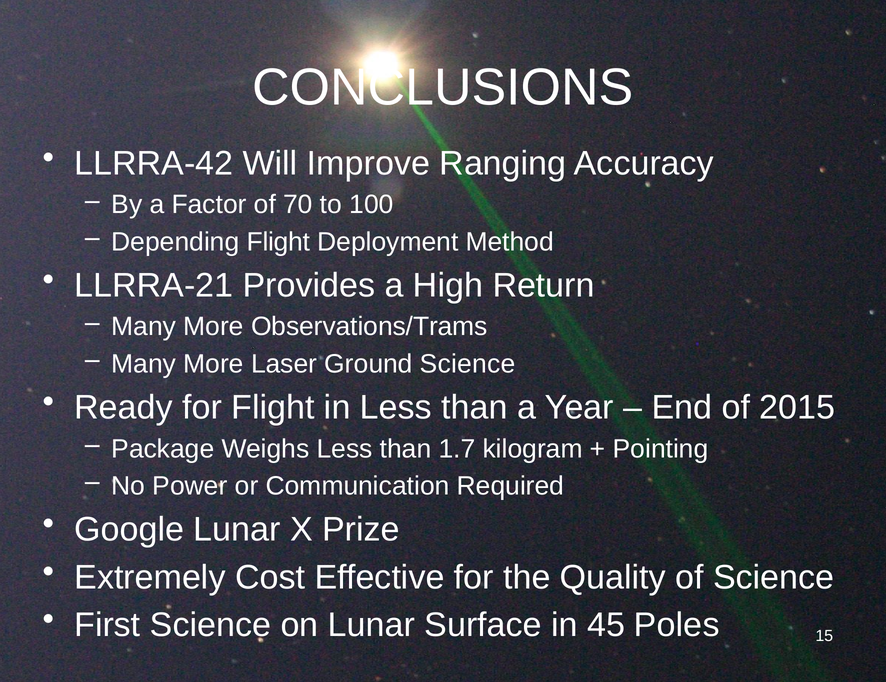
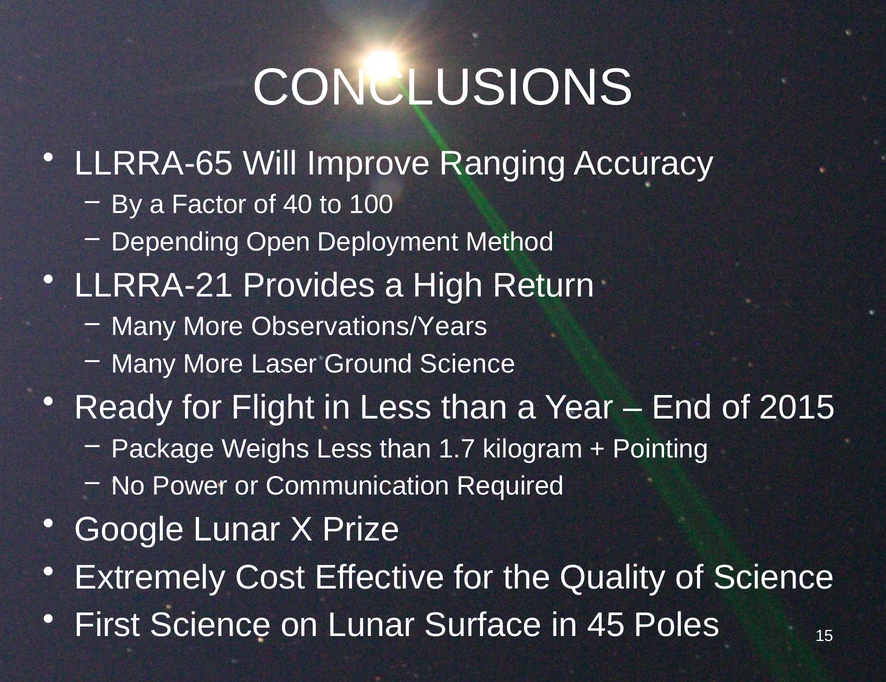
LLRRA-42: LLRRA-42 -> LLRRA-65 (154, 163)
70: 70 -> 40 (298, 205)
Depending Flight: Flight -> Open (278, 242)
Observations/Trams: Observations/Trams -> Observations/Years (369, 326)
